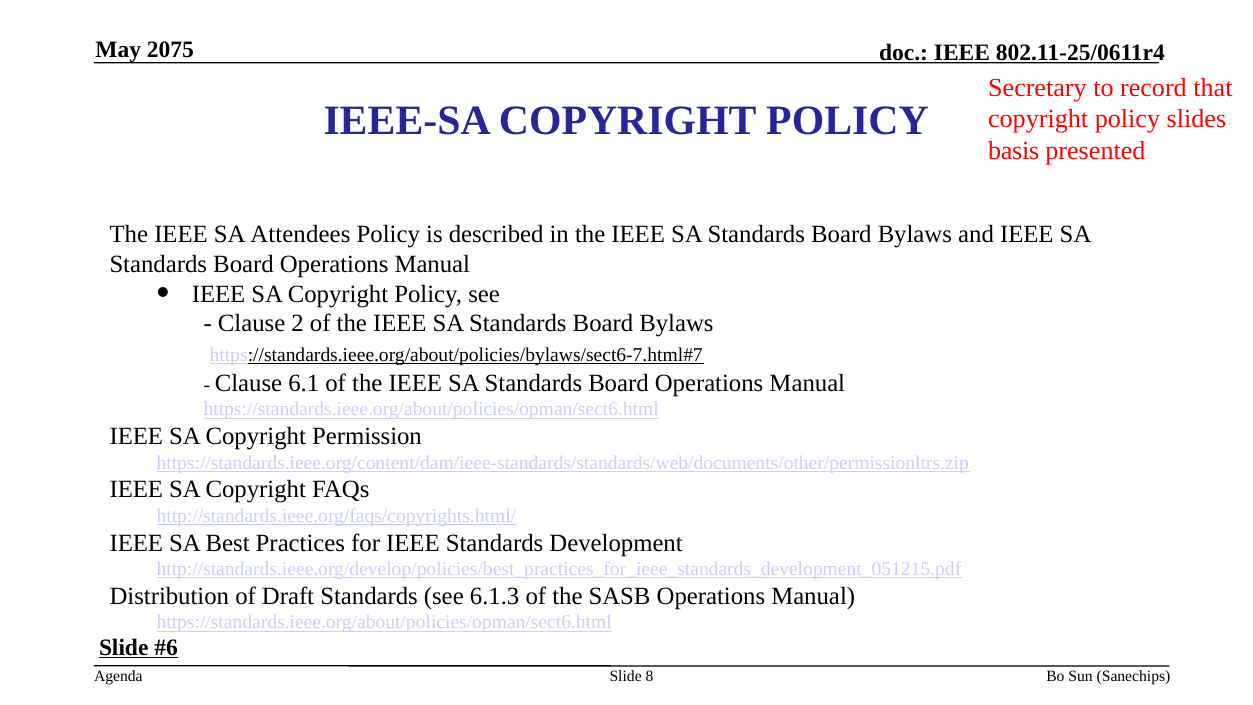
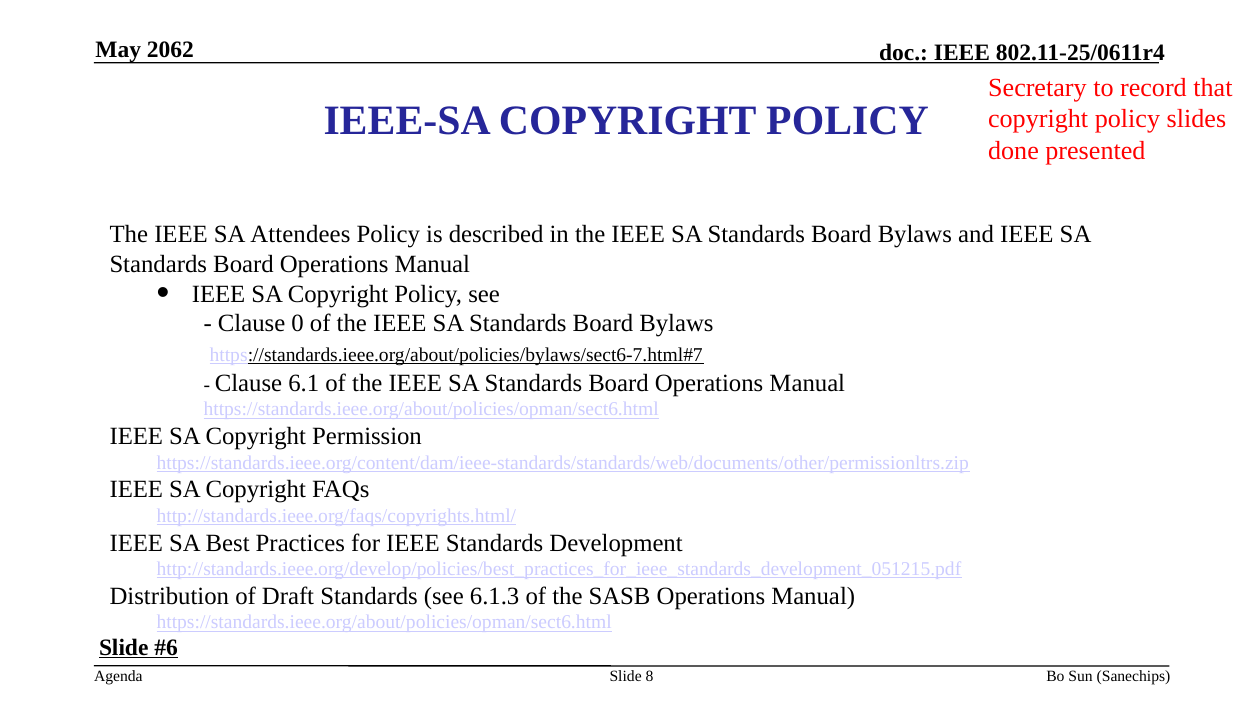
2075: 2075 -> 2062 (170, 50)
basis: basis -> done (1013, 151)
2: 2 -> 0 (298, 324)
